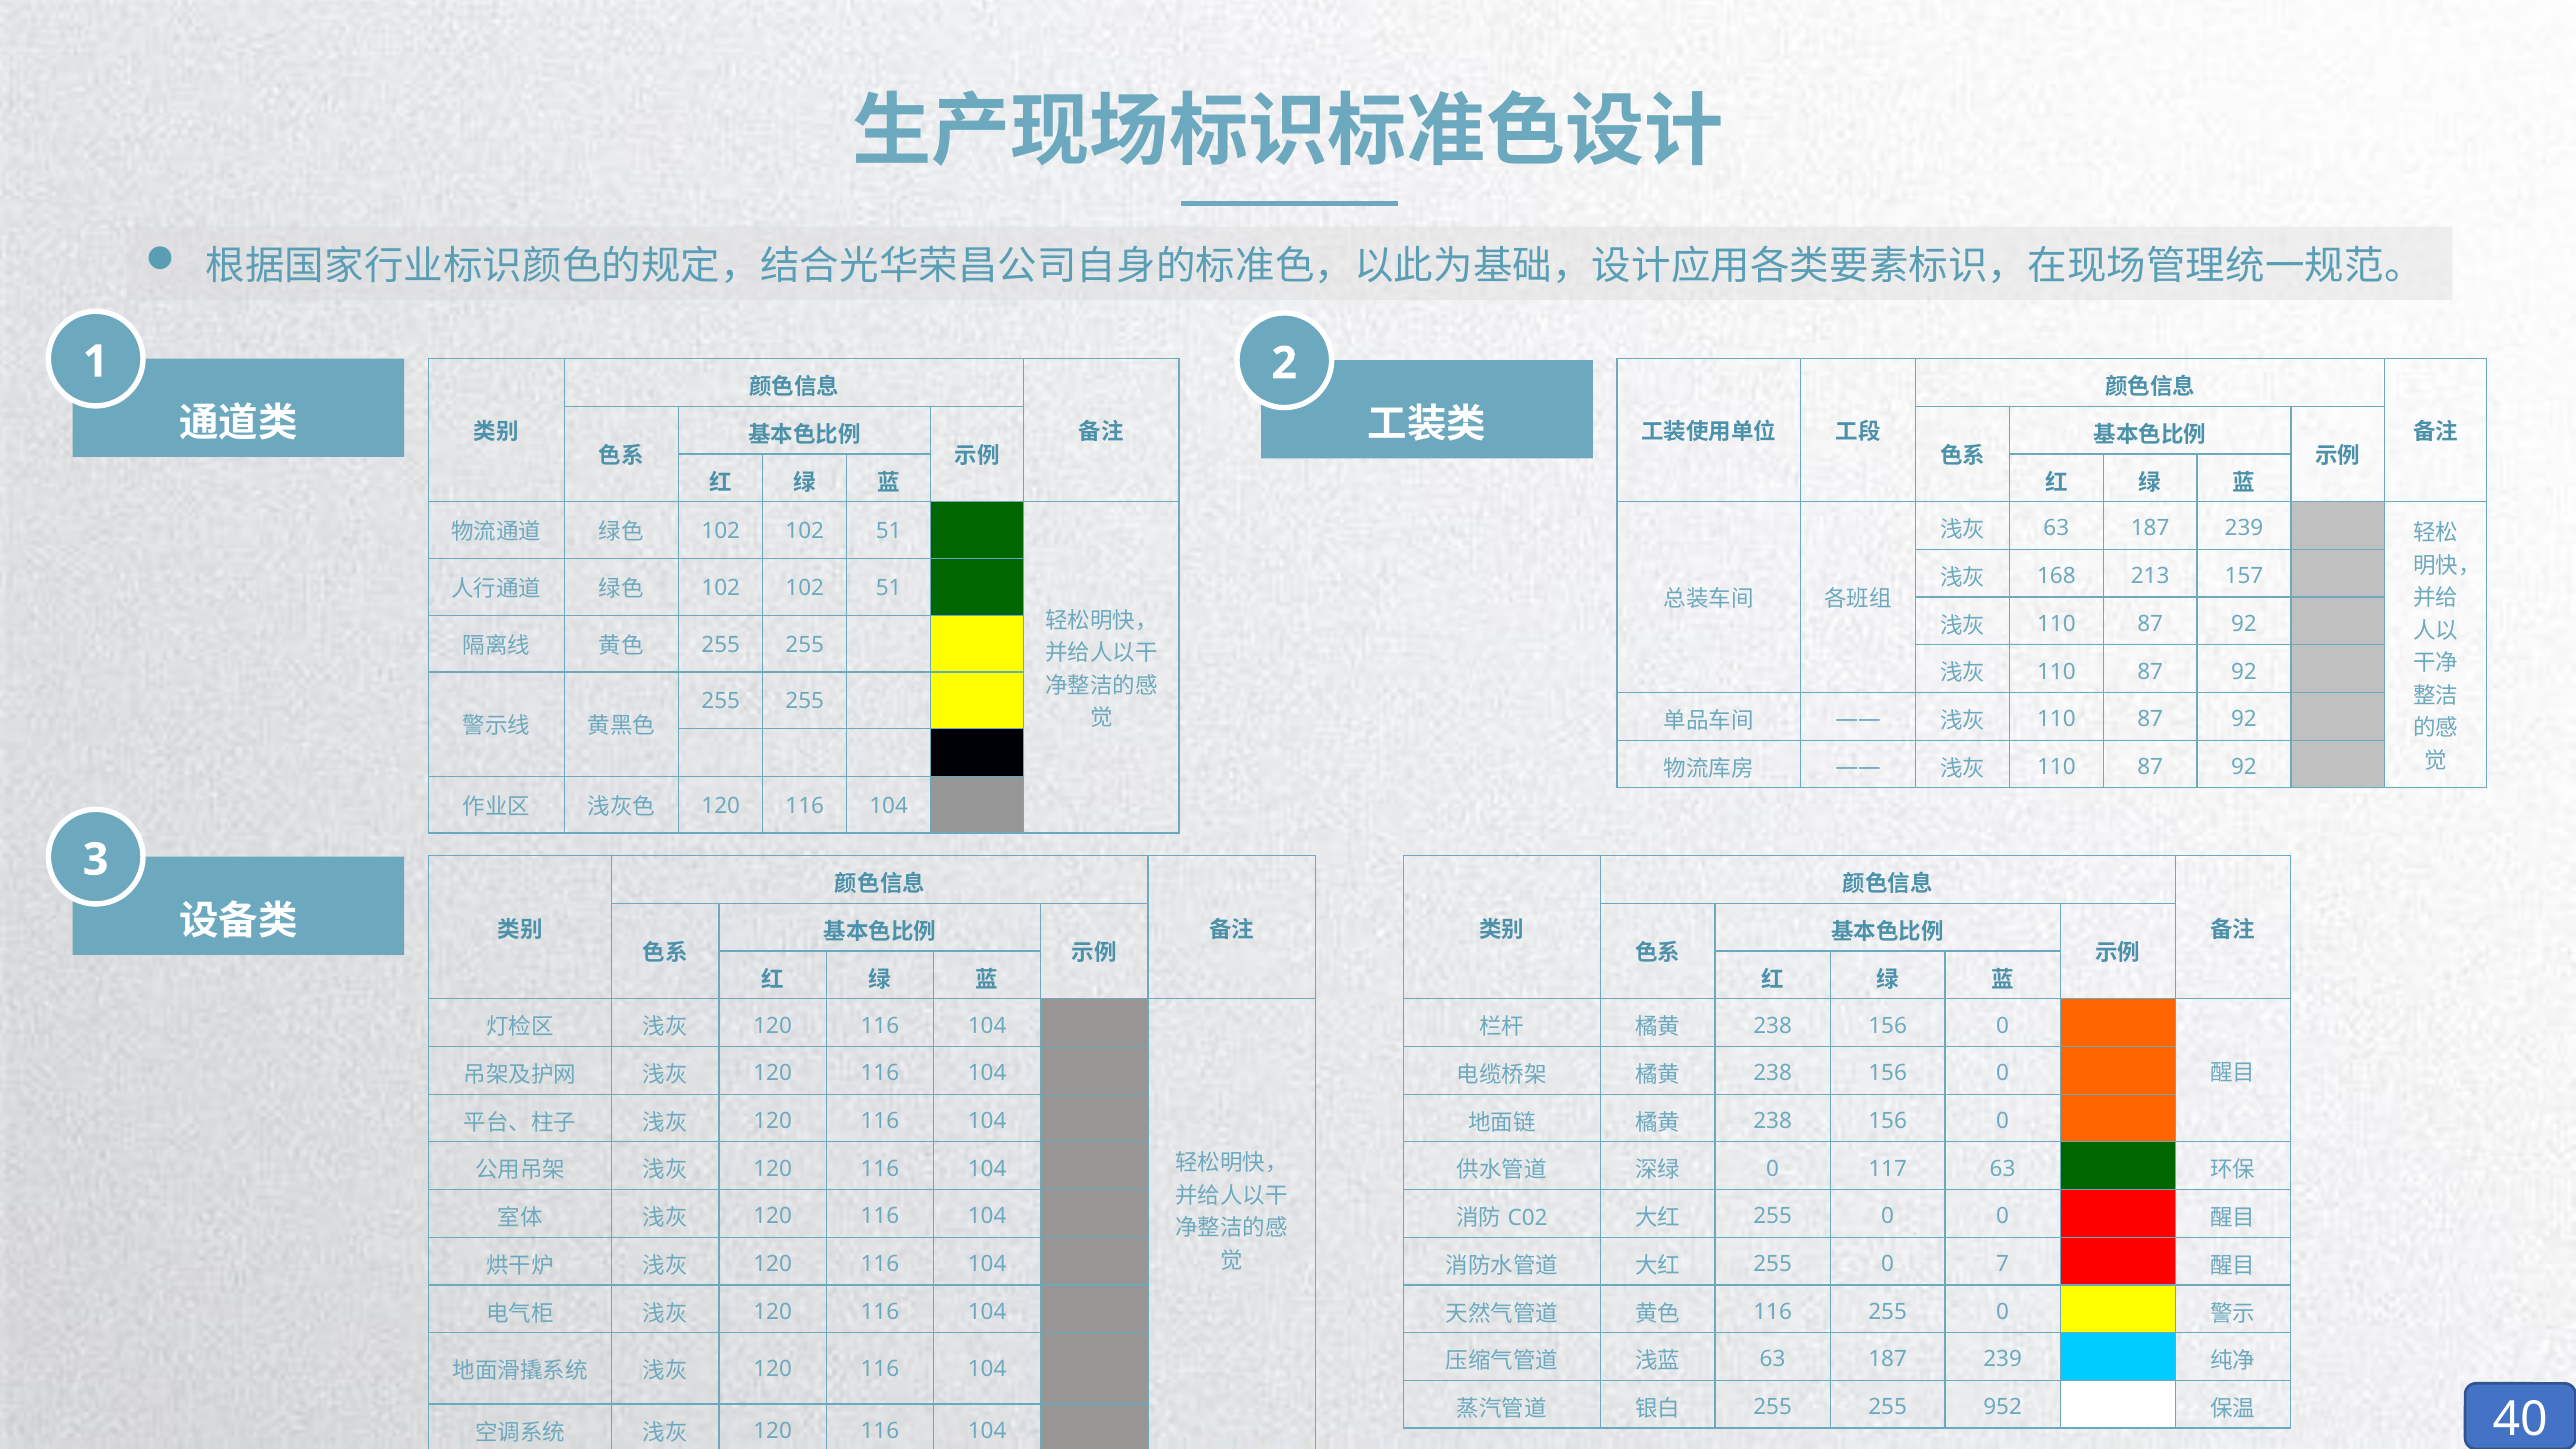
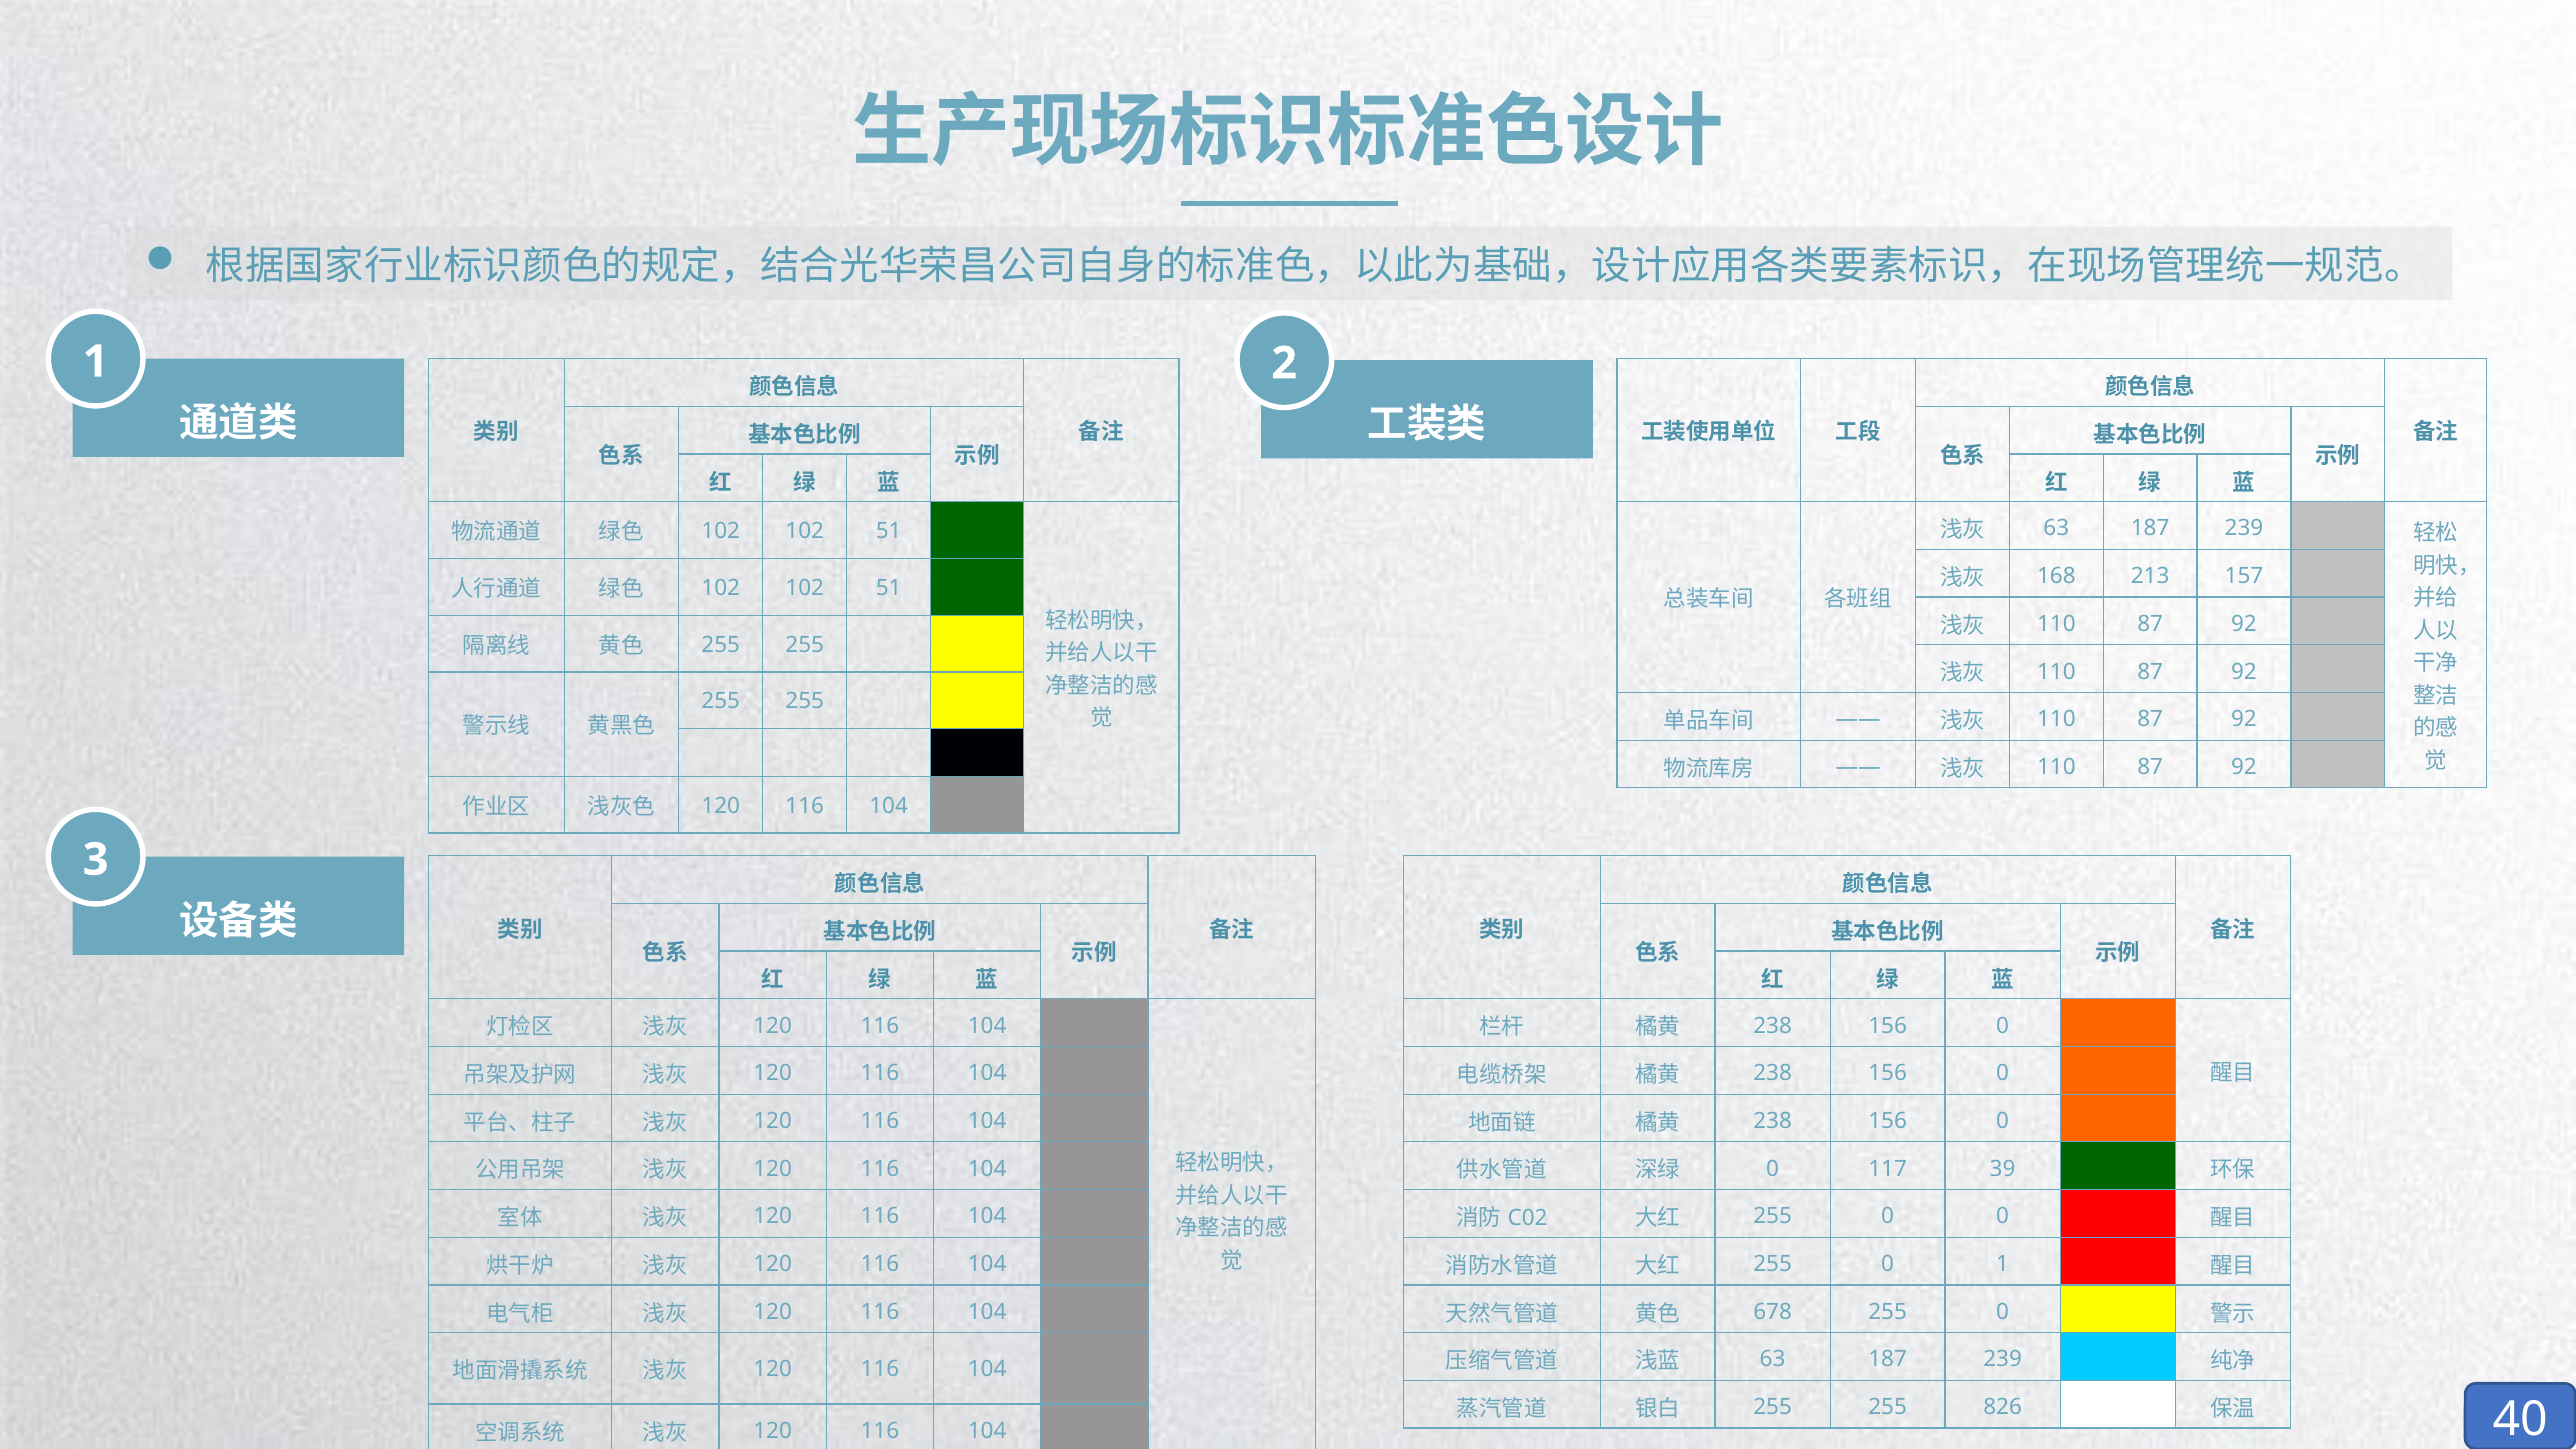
117 63: 63 -> 39 (2003, 1169)
0 7: 7 -> 1 (2003, 1264)
116: 116 -> 678 (1773, 1312)
952: 952 -> 826 (2003, 1407)
